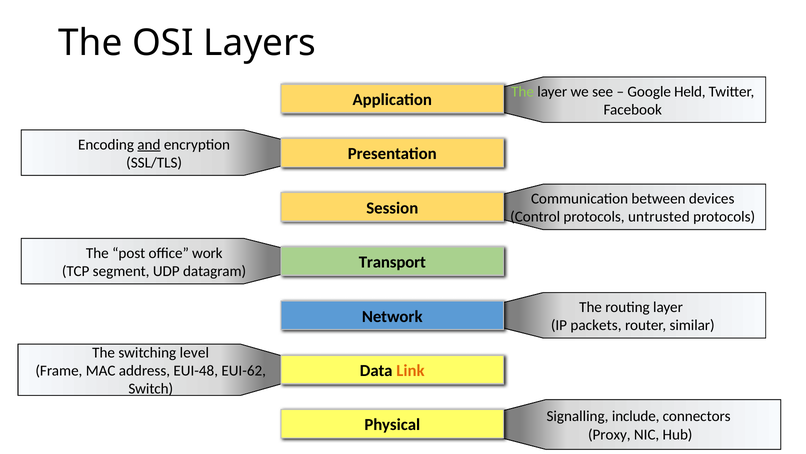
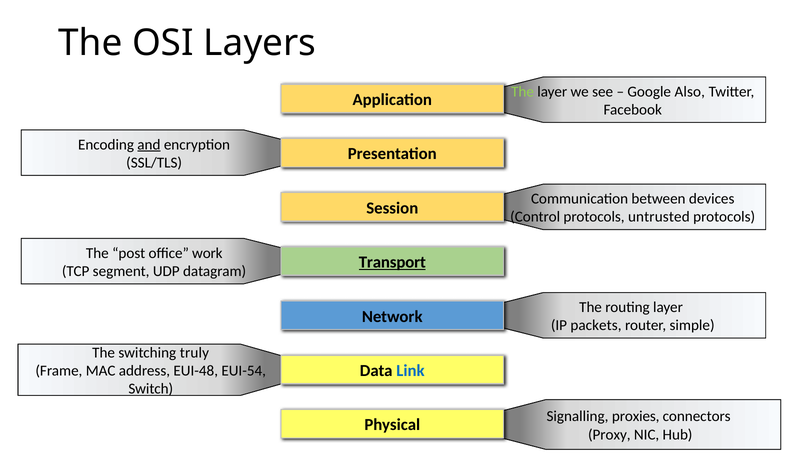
Held: Held -> Also (690, 92)
Transport underline: none -> present (392, 262)
similar: similar -> simple (692, 325)
level: level -> truly (194, 352)
Link colour: orange -> blue (410, 370)
EUI-62: EUI-62 -> EUI-54 (244, 370)
include: include -> proxies (636, 416)
